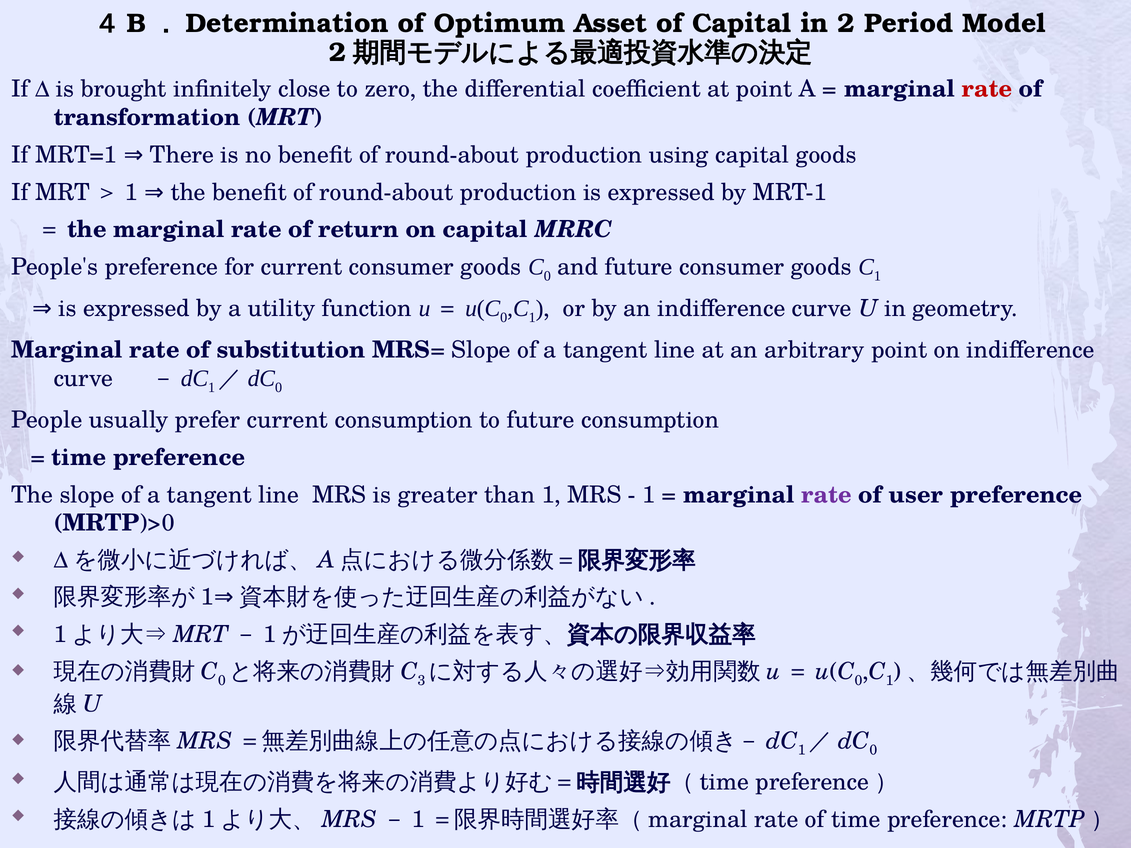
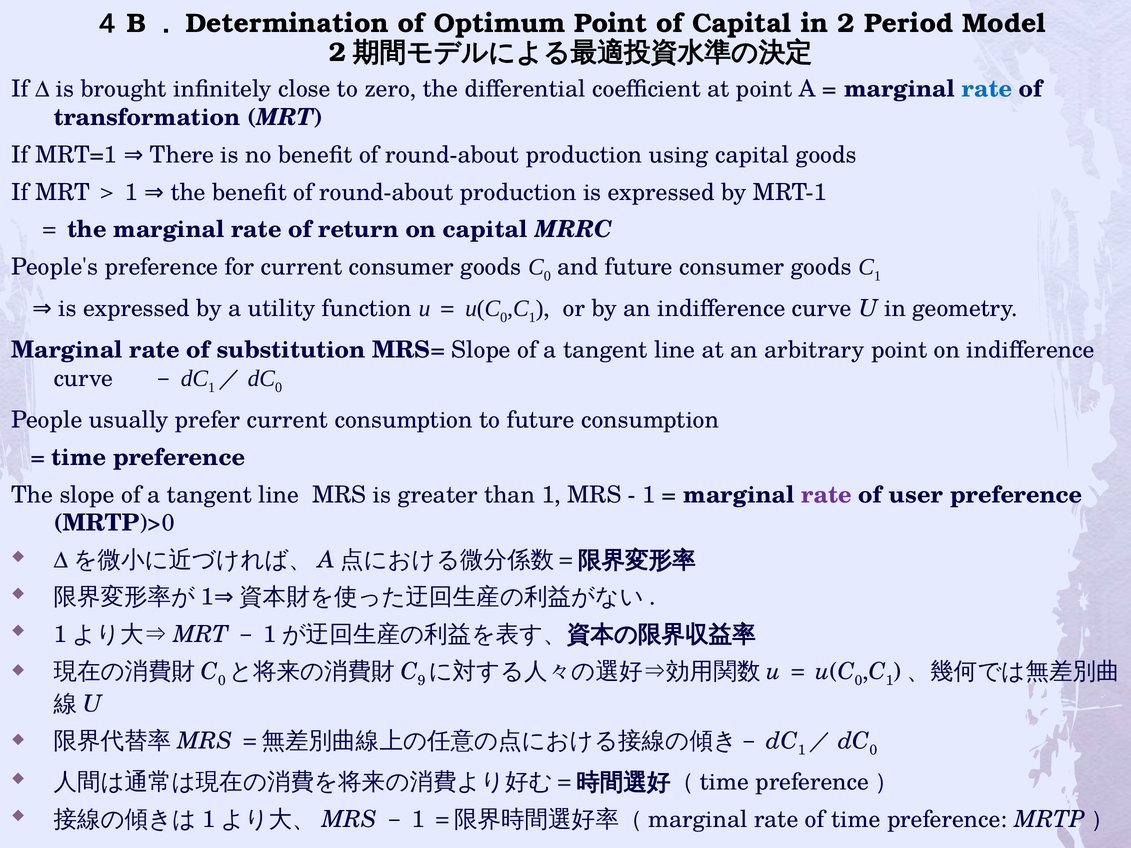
Optimum Asset: Asset -> Point (611, 23)
rate colour: red -> blue (987, 89)
3: 3 -> 9 (421, 681)
